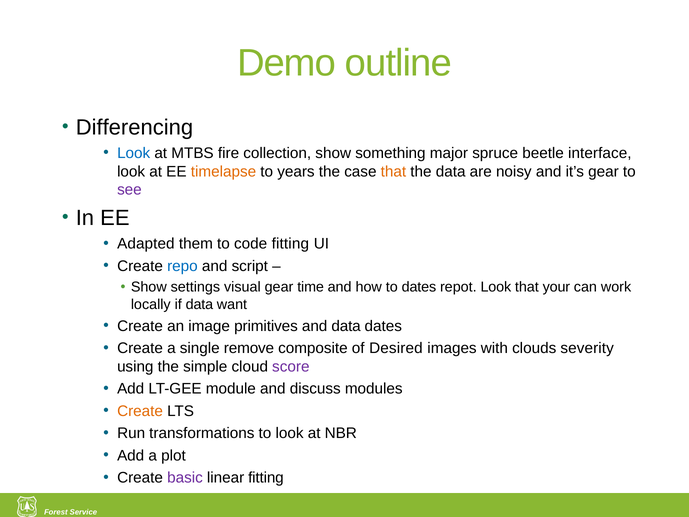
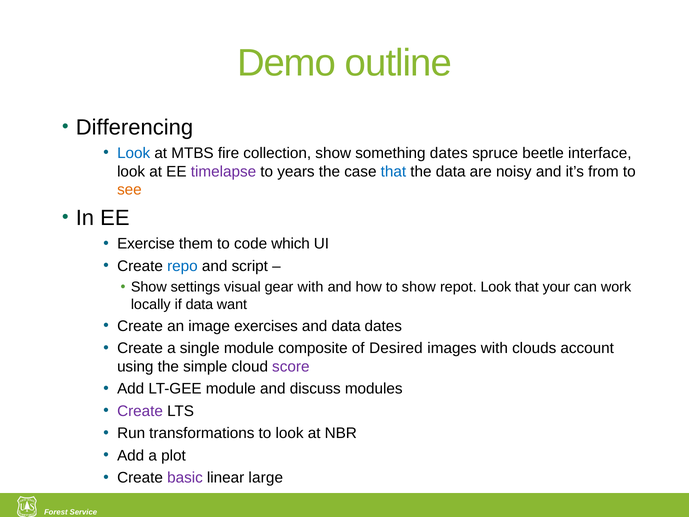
something major: major -> dates (449, 153)
timelapse colour: orange -> purple (224, 171)
that colour: orange -> blue (393, 171)
it’s gear: gear -> from (603, 171)
see colour: purple -> orange (129, 190)
Adapted: Adapted -> Exercise (146, 244)
code fitting: fitting -> which (291, 244)
gear time: time -> with (310, 287)
to dates: dates -> show (419, 287)
primitives: primitives -> exercises (266, 326)
single remove: remove -> module (249, 348)
severity: severity -> account (587, 348)
Create colour: orange -> purple (140, 411)
linear fitting: fitting -> large (266, 477)
